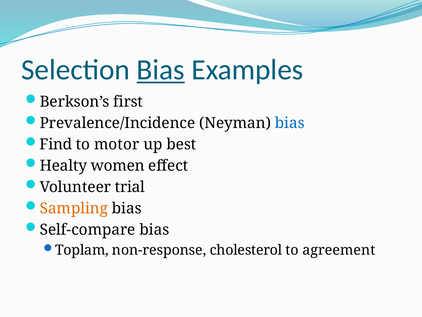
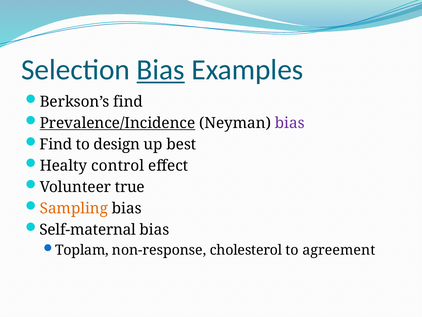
Berkson’s first: first -> find (128, 102)
Prevalence/Incidence underline: none -> present (117, 123)
bias colour: blue -> purple (290, 123)
motor: motor -> design (117, 144)
women: women -> control (118, 166)
trial: trial -> true (130, 187)
Self-compare: Self-compare -> Self-maternal (88, 229)
